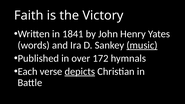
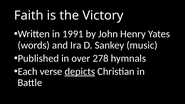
1841: 1841 -> 1991 (73, 34)
music underline: present -> none (142, 45)
172: 172 -> 278 (101, 58)
